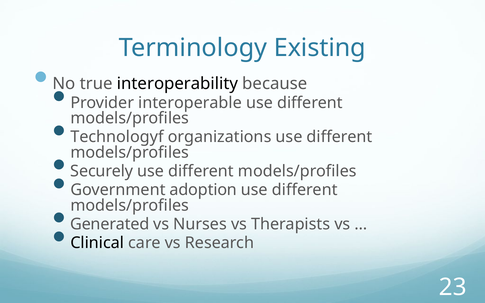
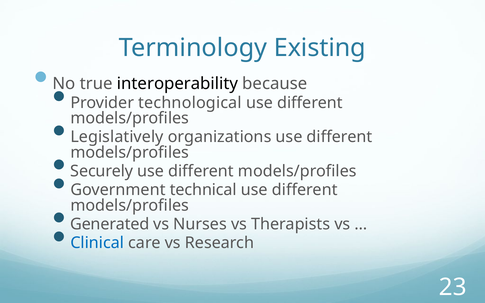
interoperable: interoperable -> technological (190, 103)
Technologyf: Technologyf -> Legislatively (117, 137)
adoption: adoption -> technical (203, 190)
Clinical colour: black -> blue (97, 243)
